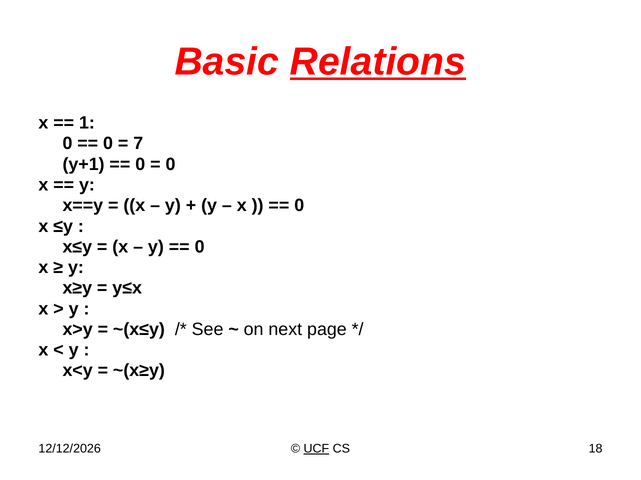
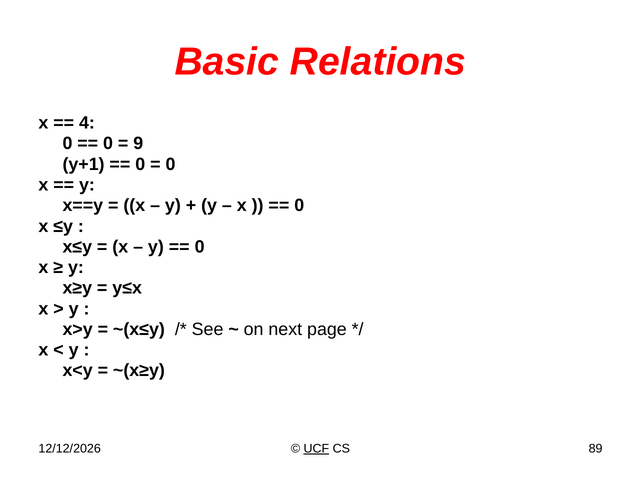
Relations underline: present -> none (378, 62)
1: 1 -> 4 (87, 123)
7: 7 -> 9 (138, 144)
18: 18 -> 89 (596, 449)
